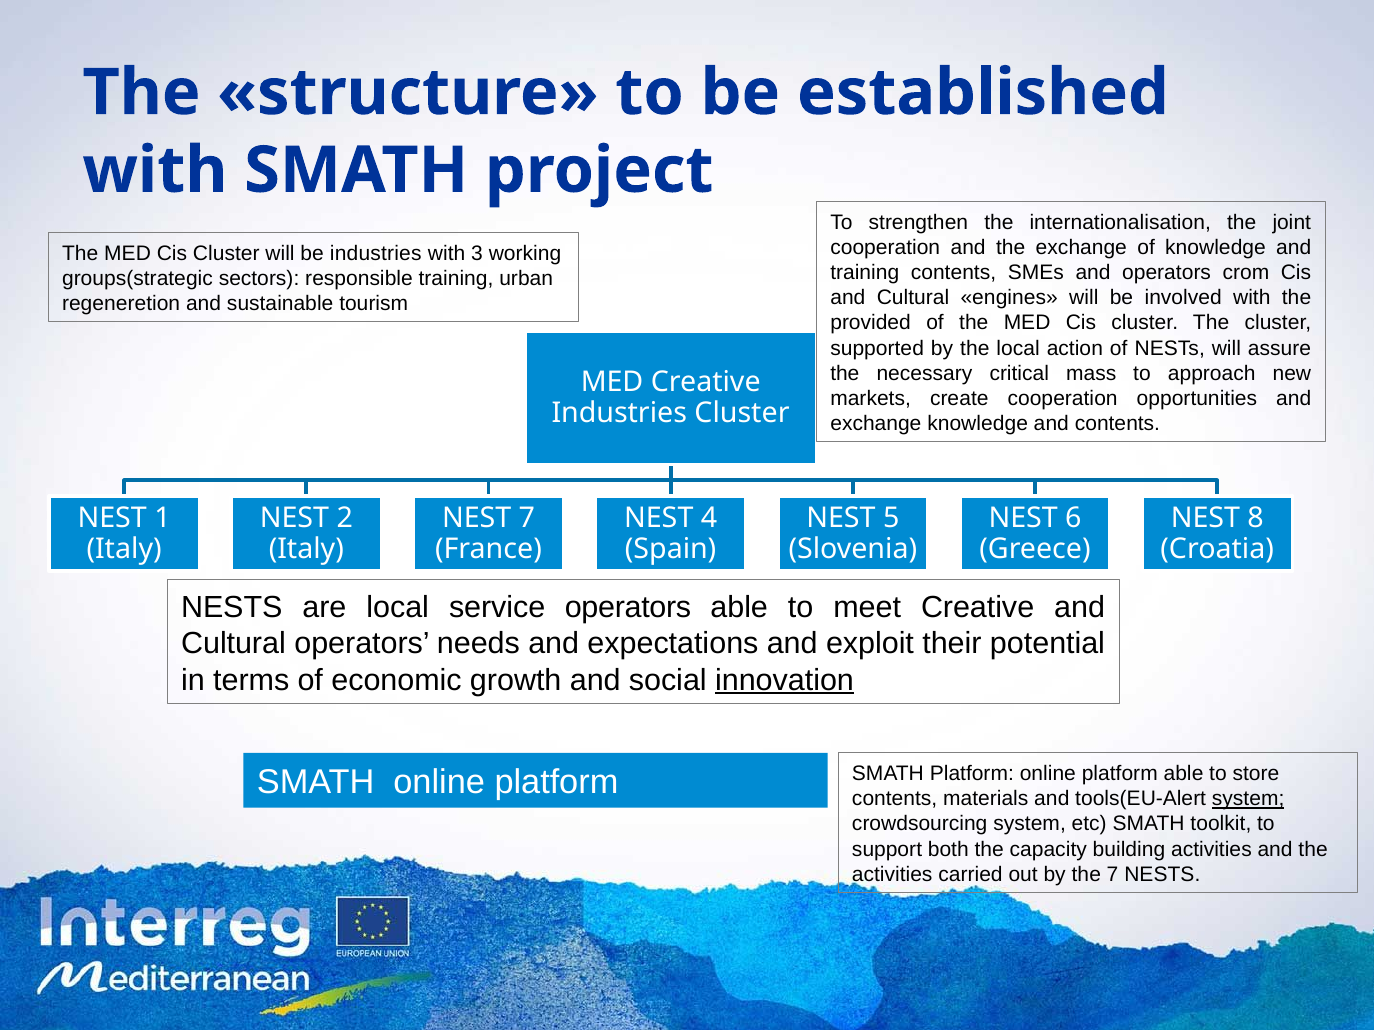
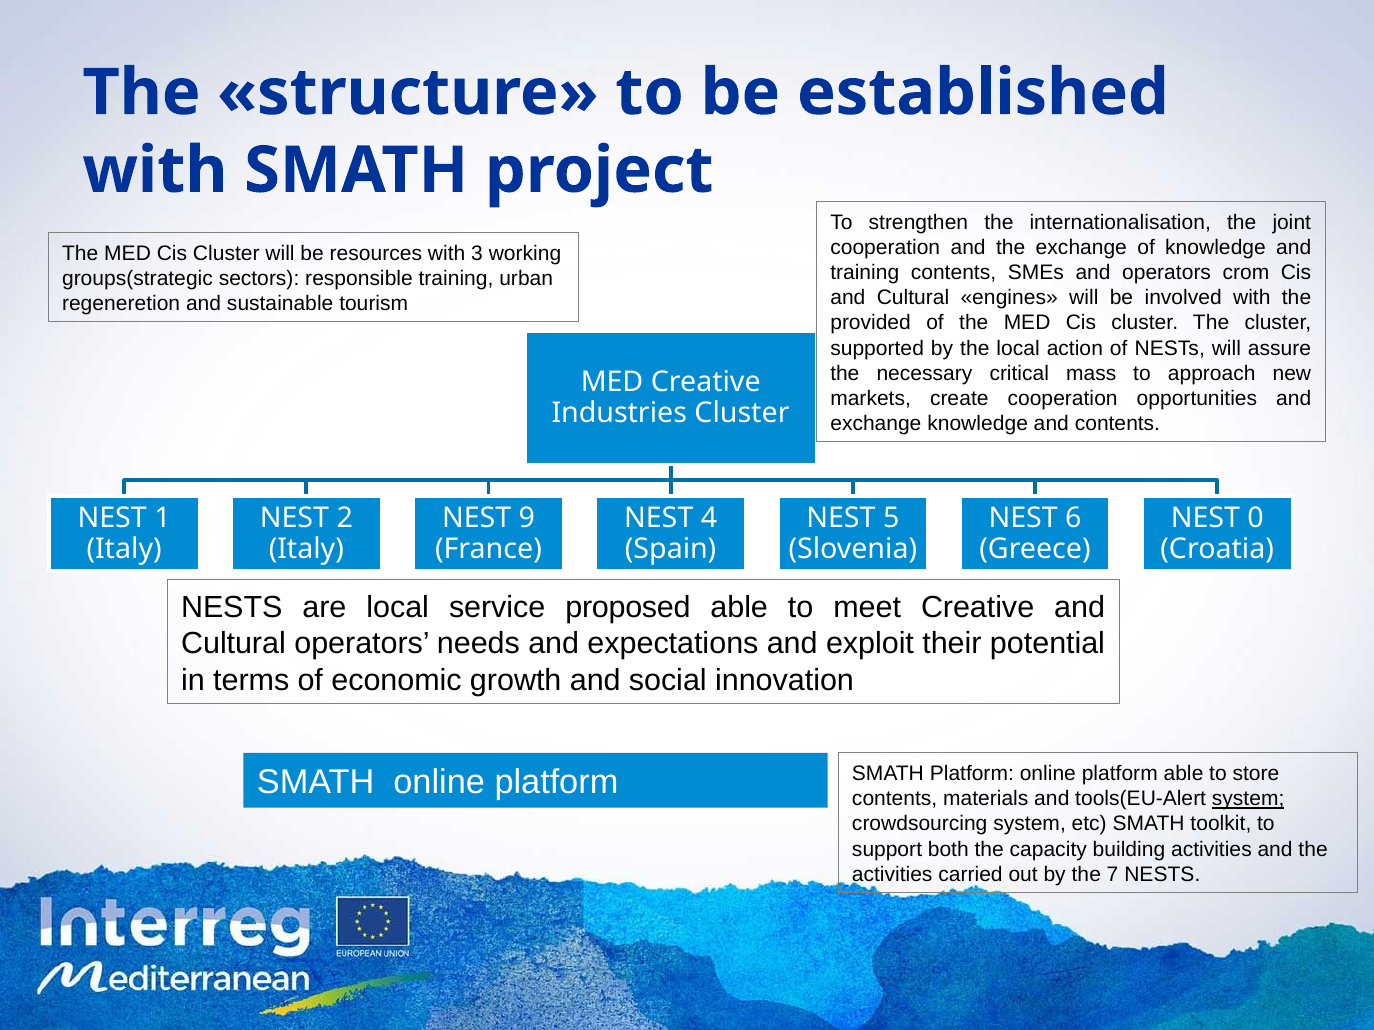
be industries: industries -> resources (376, 253)
7: 7 -> 9 (527, 518)
8: 8 -> 0 (1256, 518)
service operators: operators -> proposed (628, 607)
innovation underline: present -> none (785, 681)
